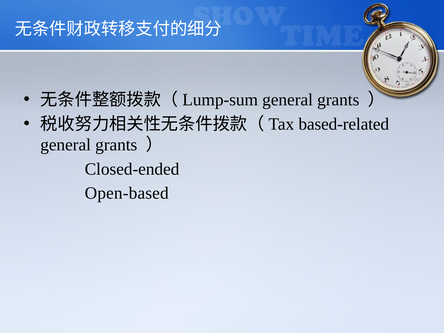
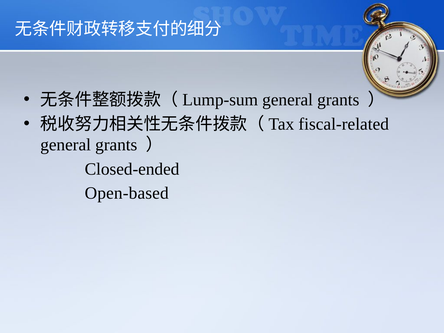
based-related: based-related -> fiscal-related (344, 124)
